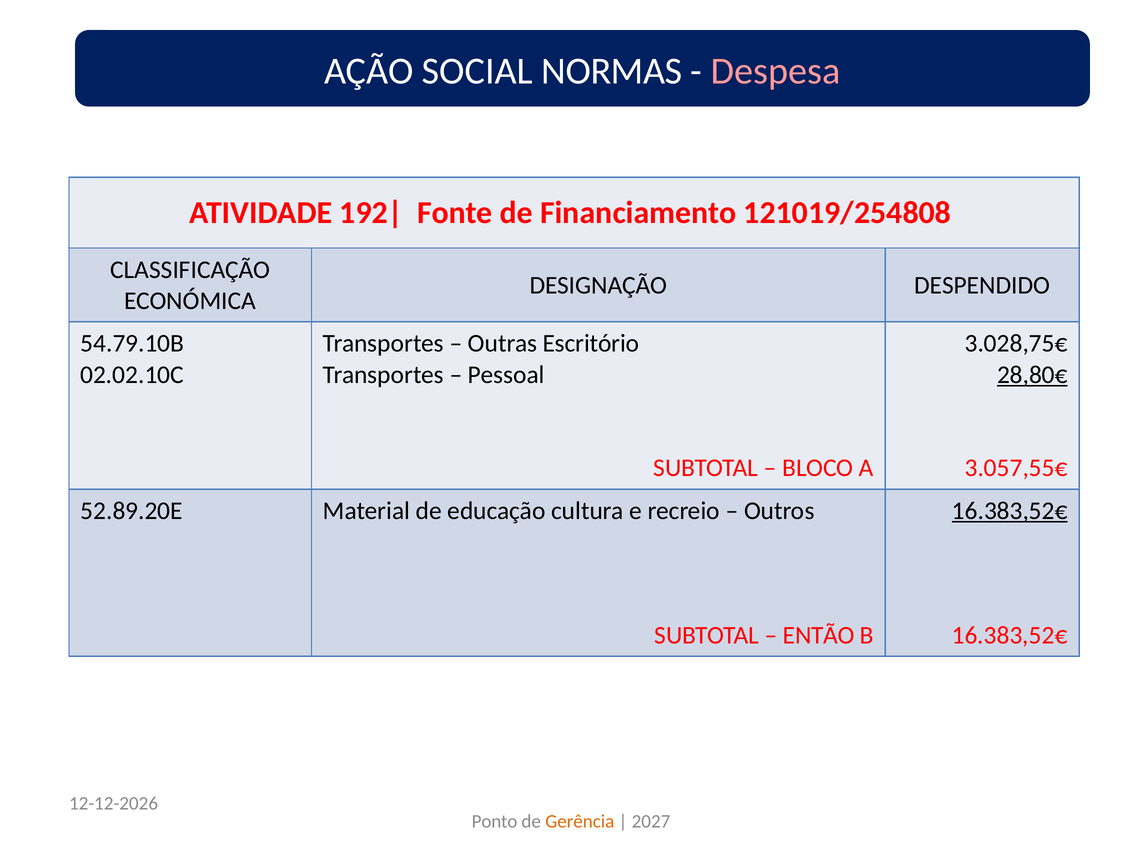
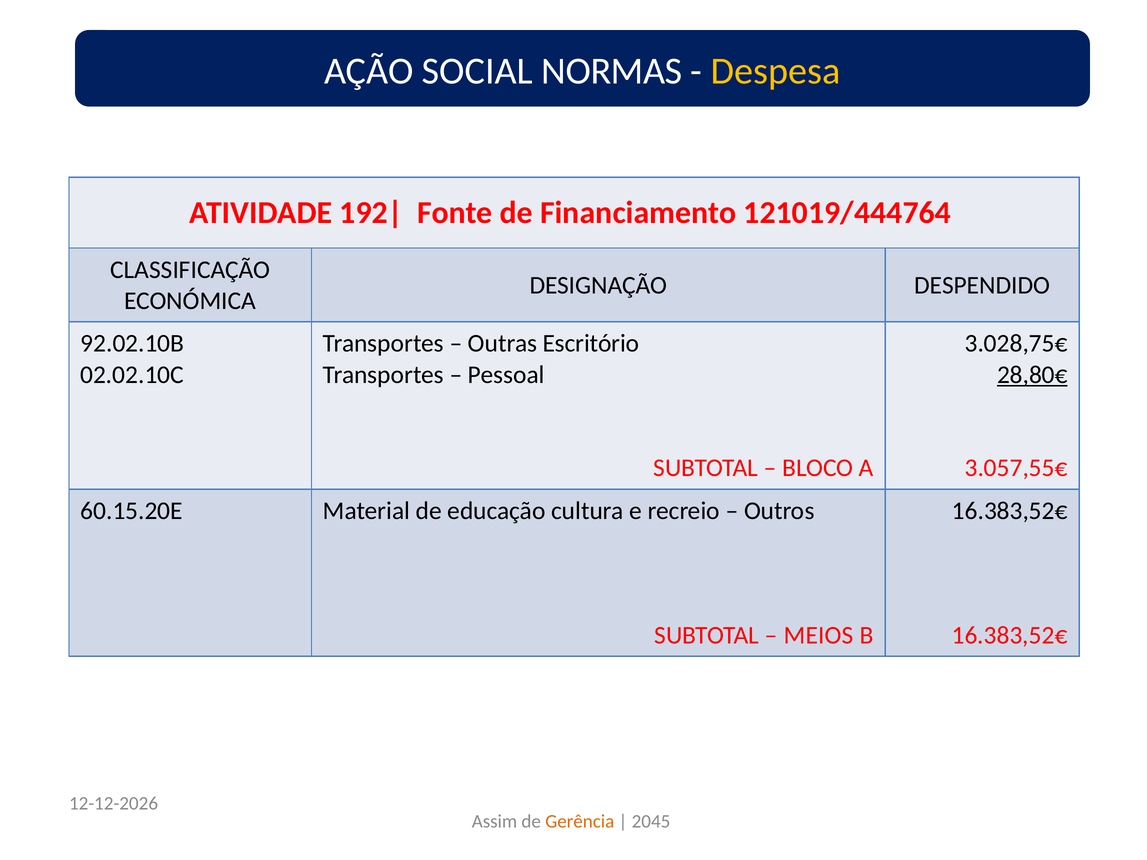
Despesa colour: pink -> yellow (776, 71)
121019/254808: 121019/254808 -> 121019/444764 (847, 213)
54.79.10B: 54.79.10B -> 92.02.10B (132, 344)
52.89.20E: 52.89.20E -> 60.15.20E (132, 511)
16.383,52€ underline: present -> none (1010, 511)
ENTÃO: ENTÃO -> MEIOS (819, 636)
Ponto: Ponto -> Assim (494, 822)
2027: 2027 -> 2045 (651, 822)
